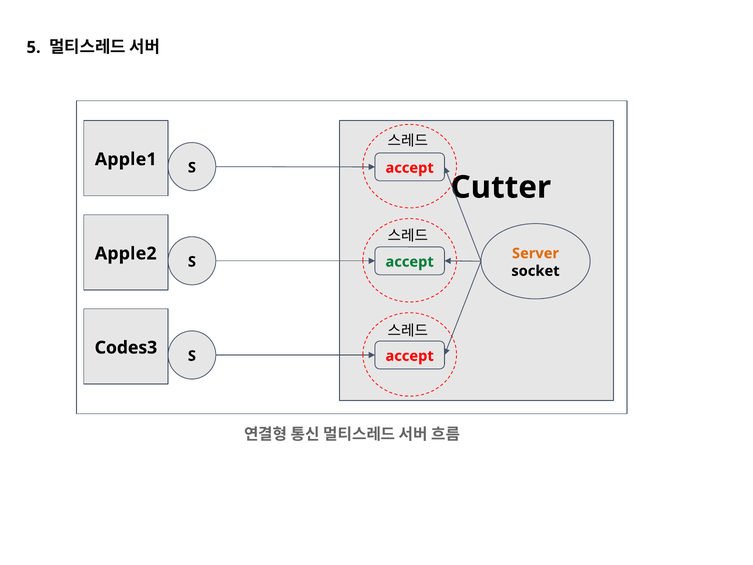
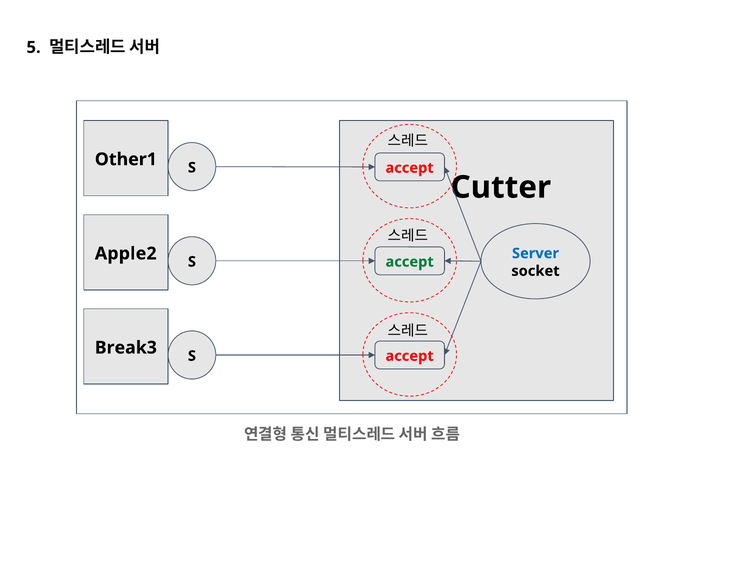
Apple1: Apple1 -> Other1 (126, 159)
Server colour: orange -> blue (535, 253)
Codes3: Codes3 -> Break3 (126, 348)
